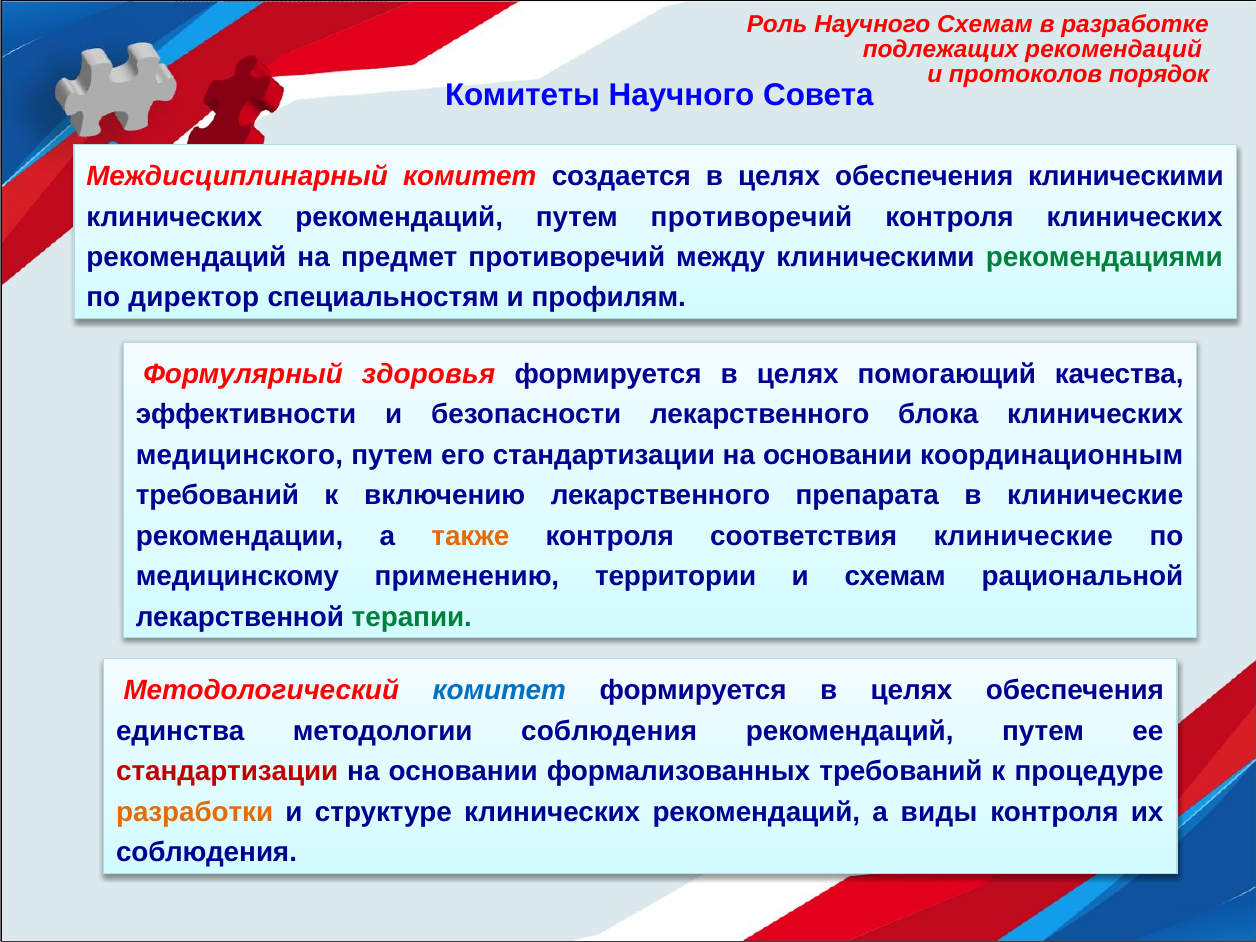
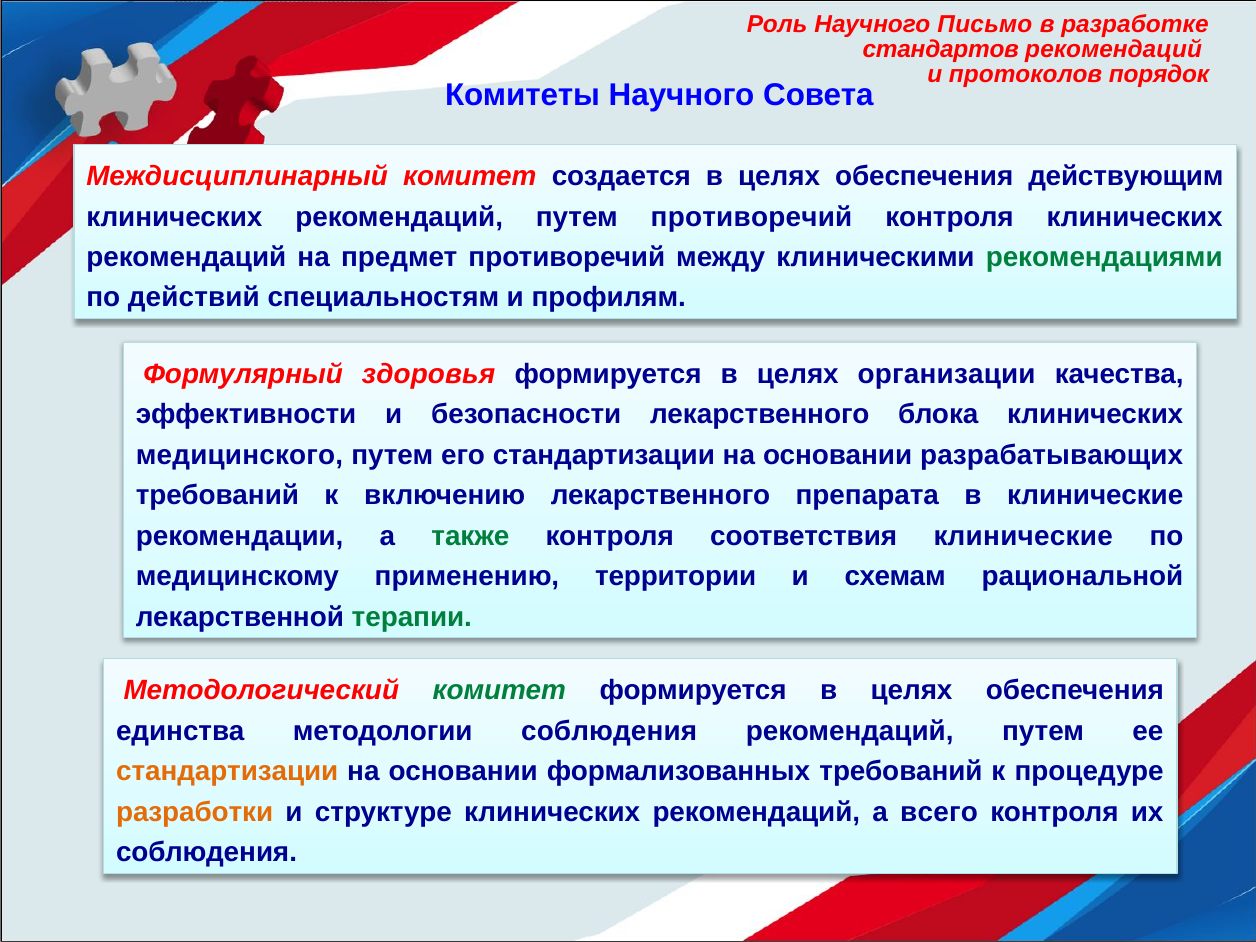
Научного Схемам: Схемам -> Письмо (985, 25)
подлежащих: подлежащих -> стандартов (941, 50)
обеспечения клиническими: клиническими -> действующим (1126, 176)
директор: директор -> действий (194, 298)
помогающий: помогающий -> организации (947, 374)
координационным: координационным -> разрабатывающих (1052, 455)
также colour: orange -> green (470, 536)
комитет colour: blue -> green (499, 691)
стандартизации colour: red -> orange (227, 772)
виды: виды -> всего (939, 812)
